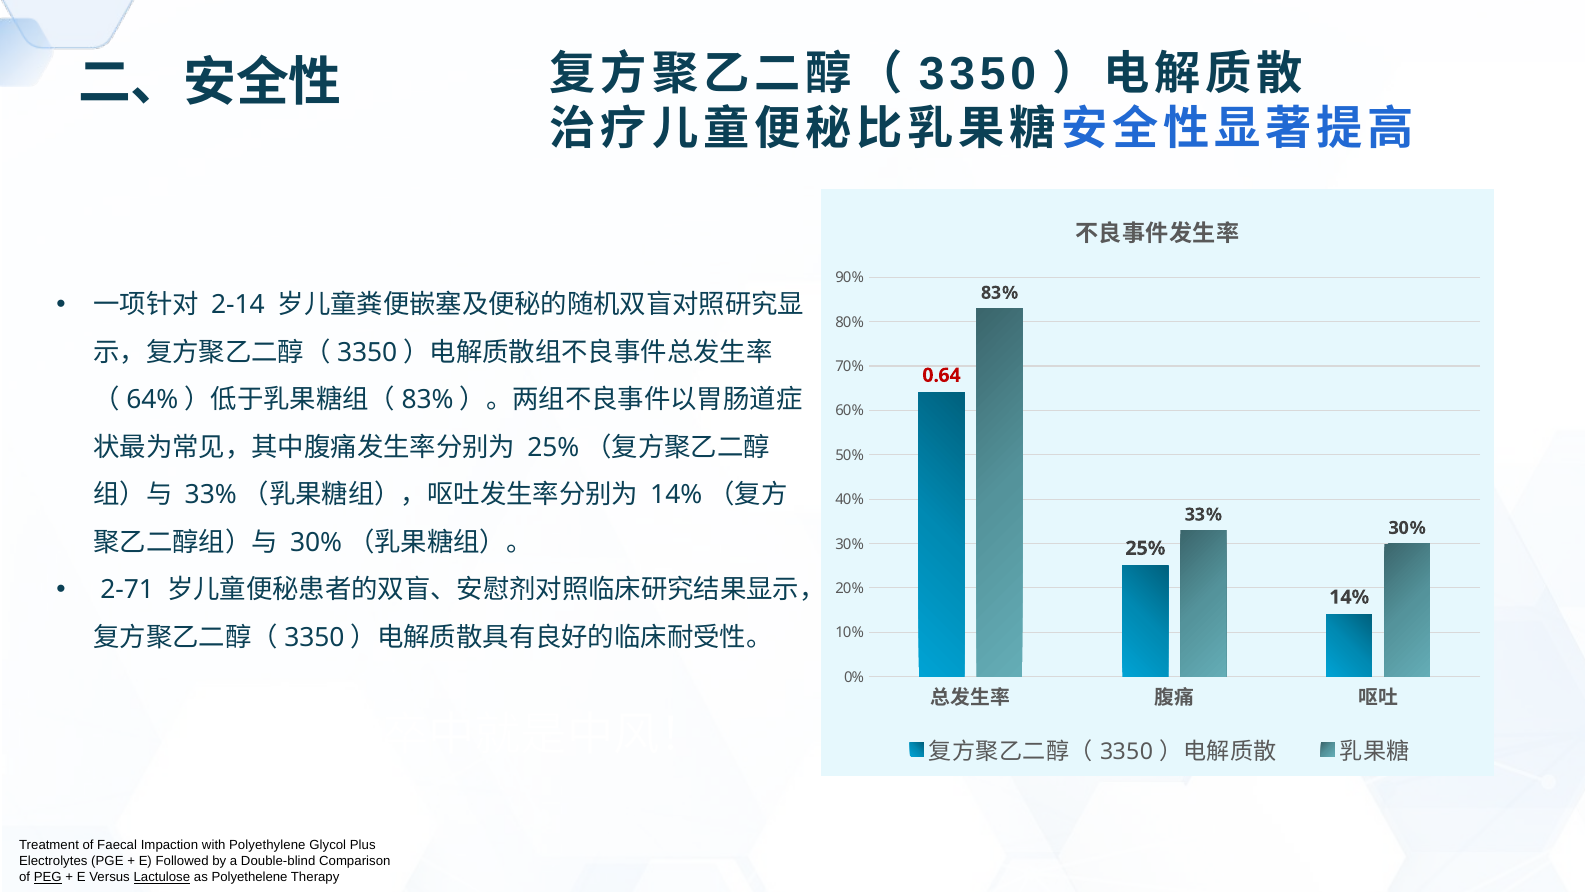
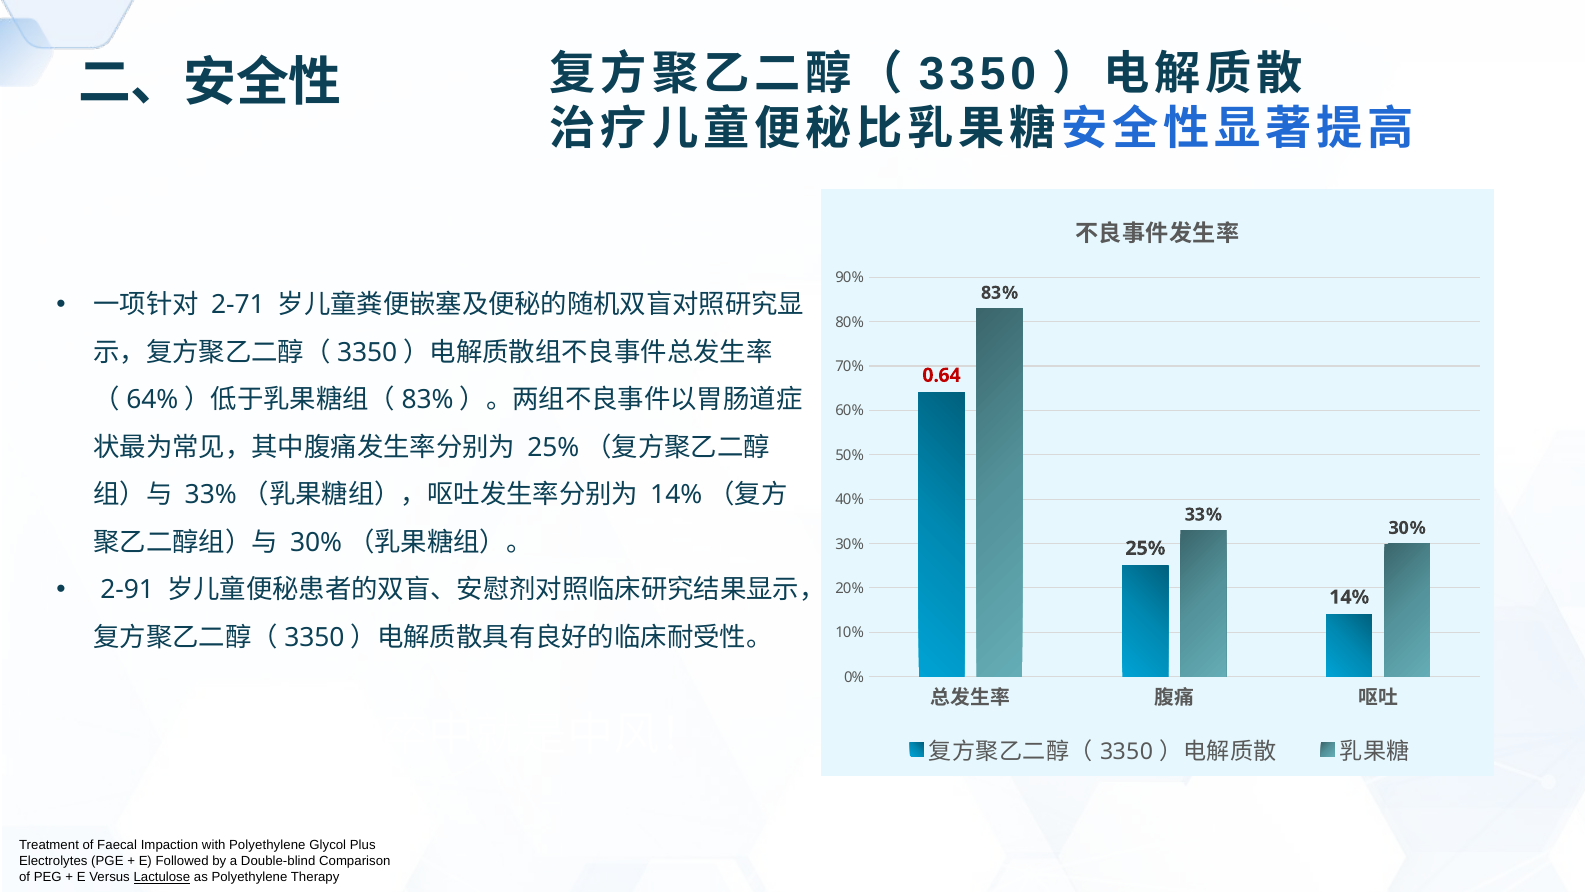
2-14: 2-14 -> 2-71 (238, 305)
2-71: 2-71 -> 2-91 (127, 590)
PEG underline: present -> none (48, 877)
as Polyethelene: Polyethelene -> Polyethylene (249, 877)
